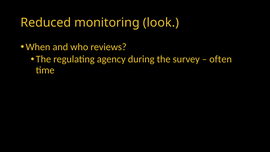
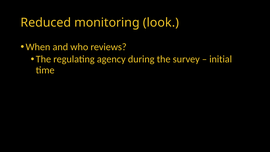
often: often -> initial (221, 59)
